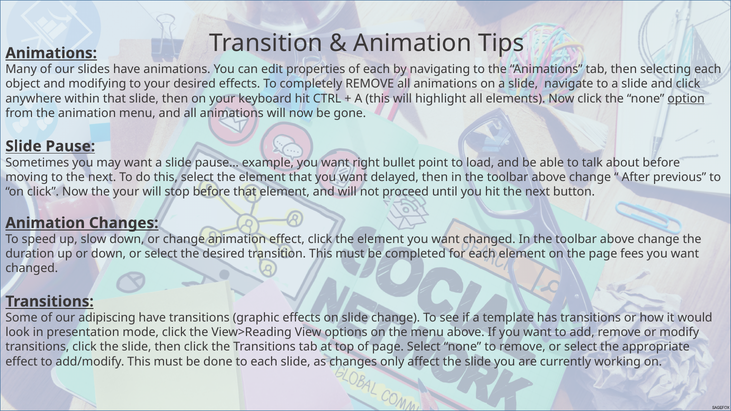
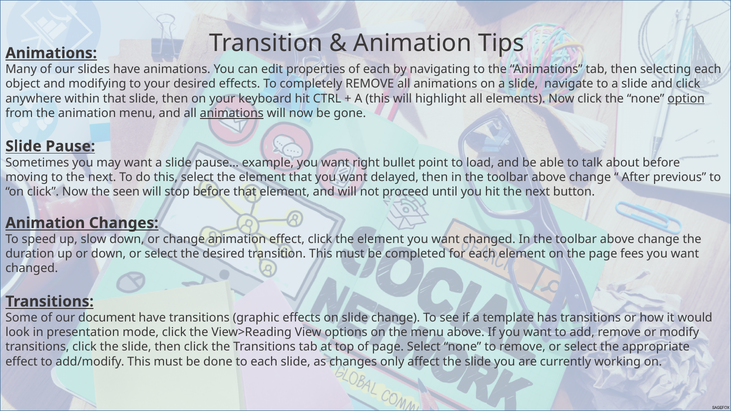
animations underline: none -> present (232, 113)
the your: your -> seen (126, 192)
adipiscing: adipiscing -> document (107, 318)
